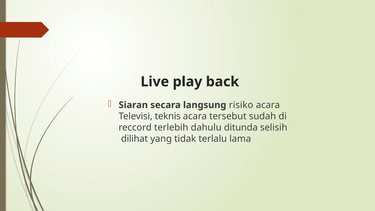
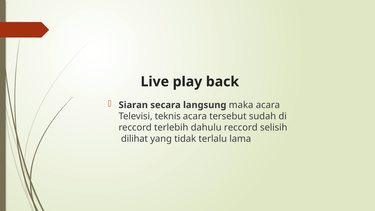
risiko: risiko -> maka (241, 105)
dahulu ditunda: ditunda -> reccord (241, 127)
